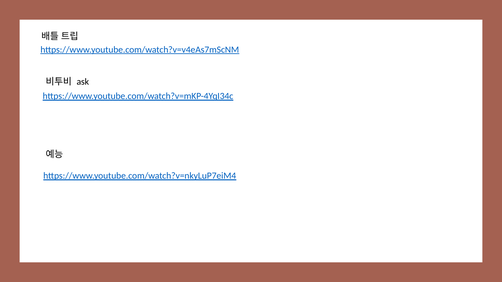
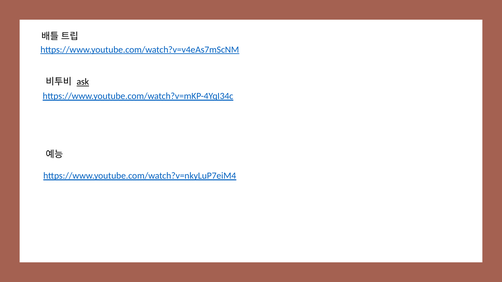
ask underline: none -> present (83, 82)
